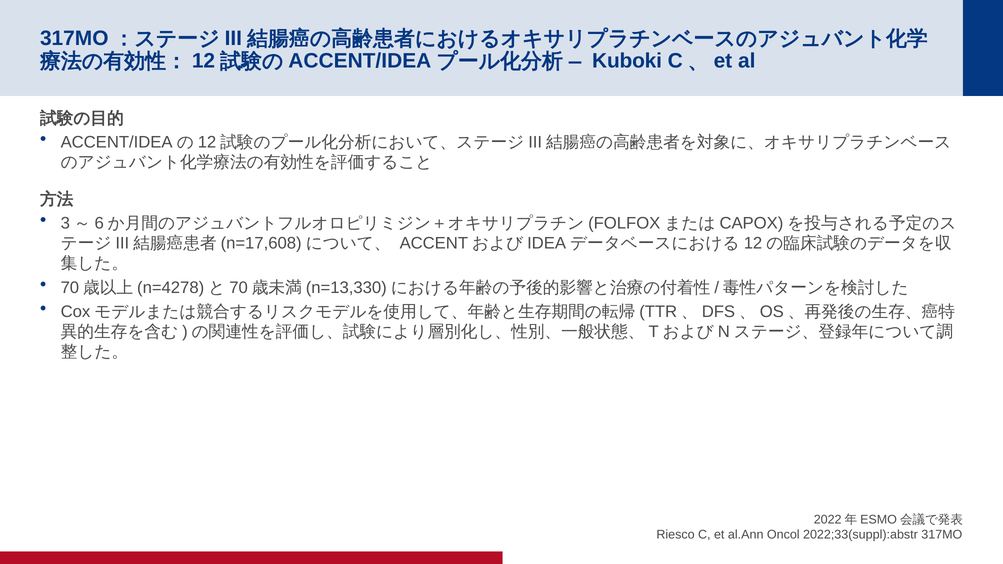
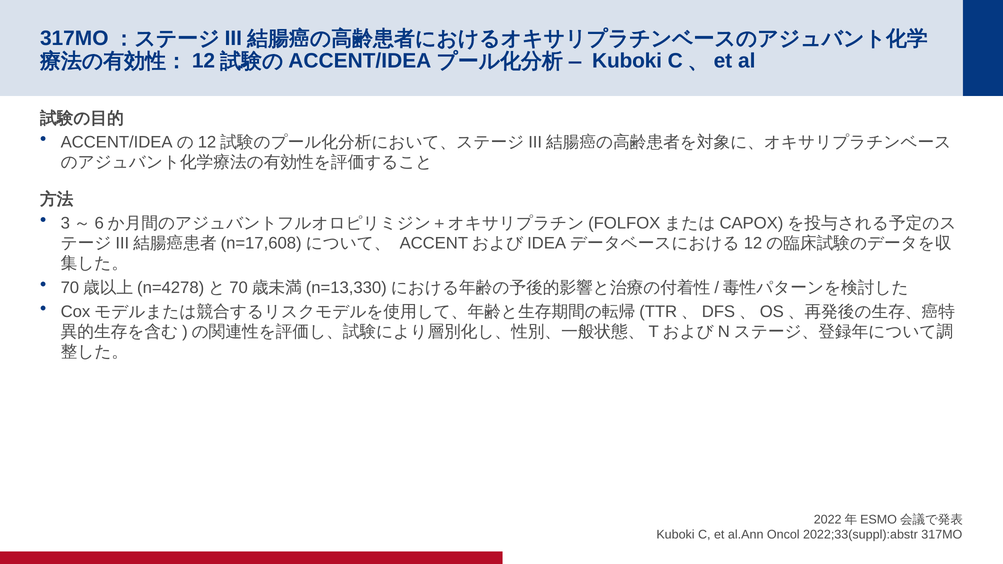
Riesco: Riesco -> Kuboki (676, 535)
